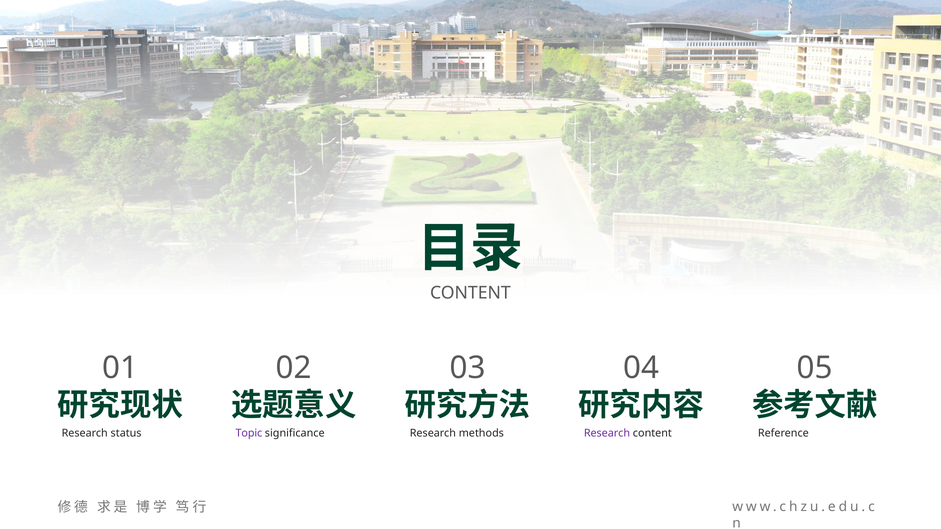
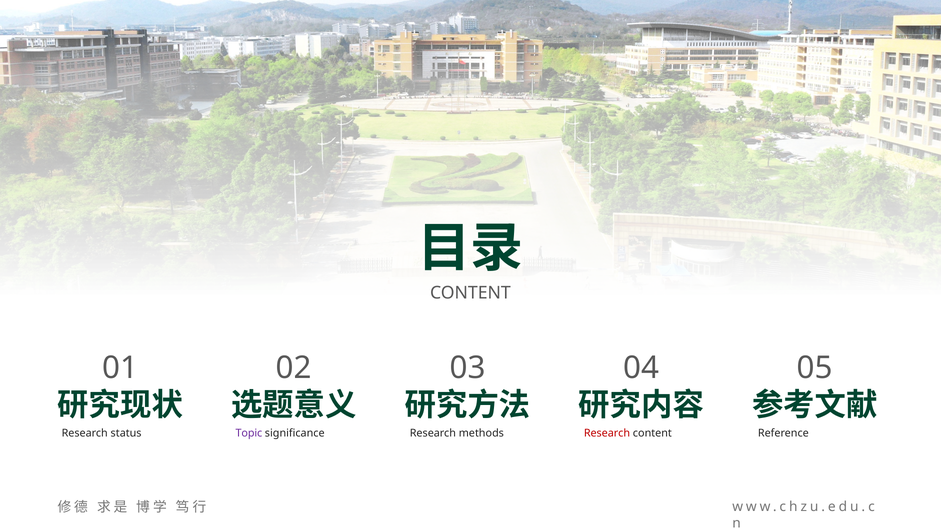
Research colour: purple -> red (607, 434)
